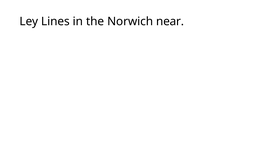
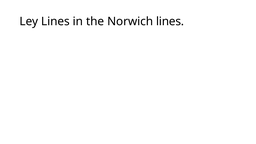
Norwich near: near -> lines (170, 22)
